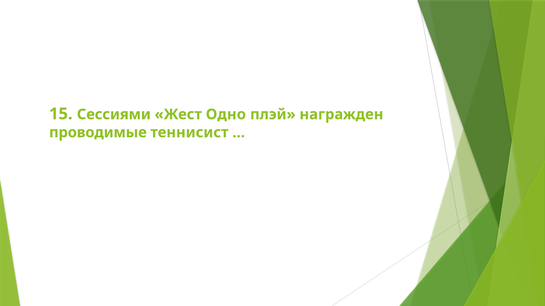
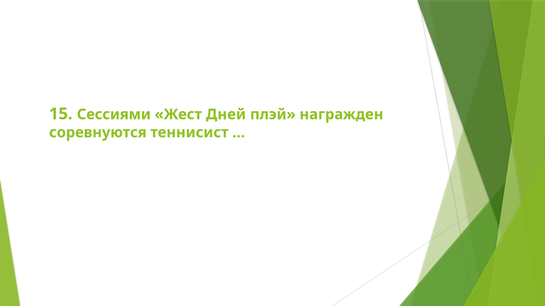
Одно: Одно -> Дней (226, 115)
проводимые: проводимые -> соревнуются (98, 133)
